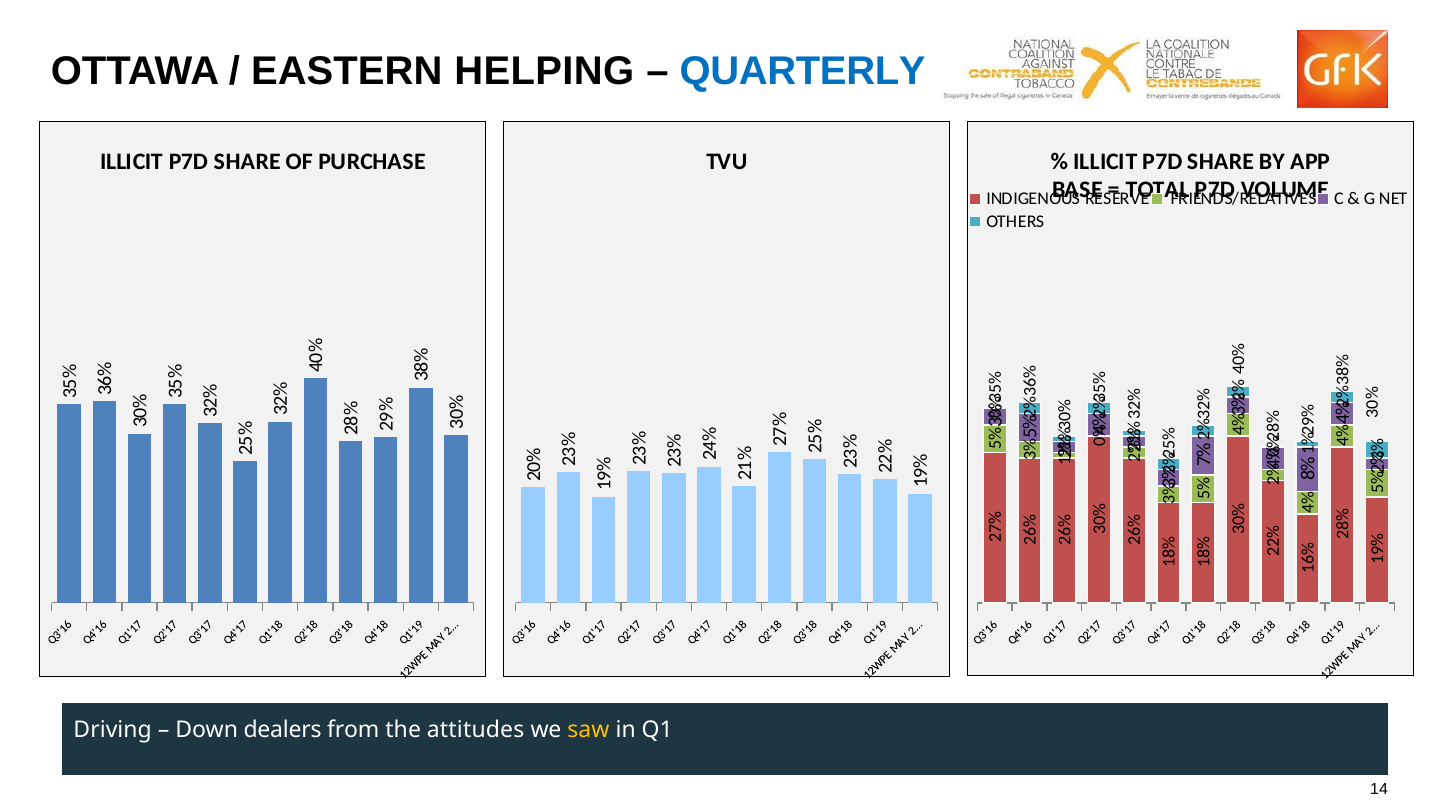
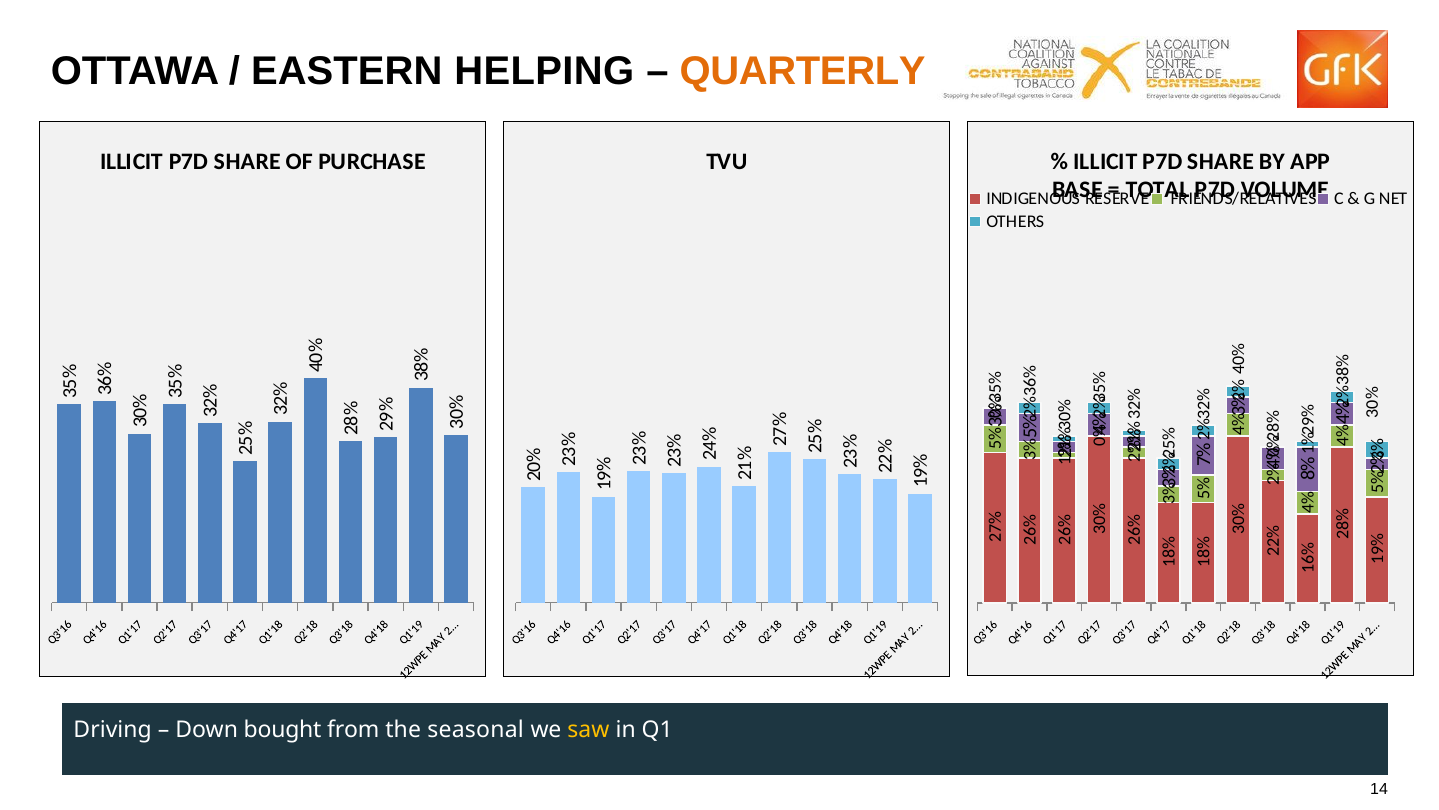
QUARTERLY colour: blue -> orange (803, 72)
dealers: dealers -> bought (283, 729)
attitudes: attitudes -> seasonal (476, 729)
